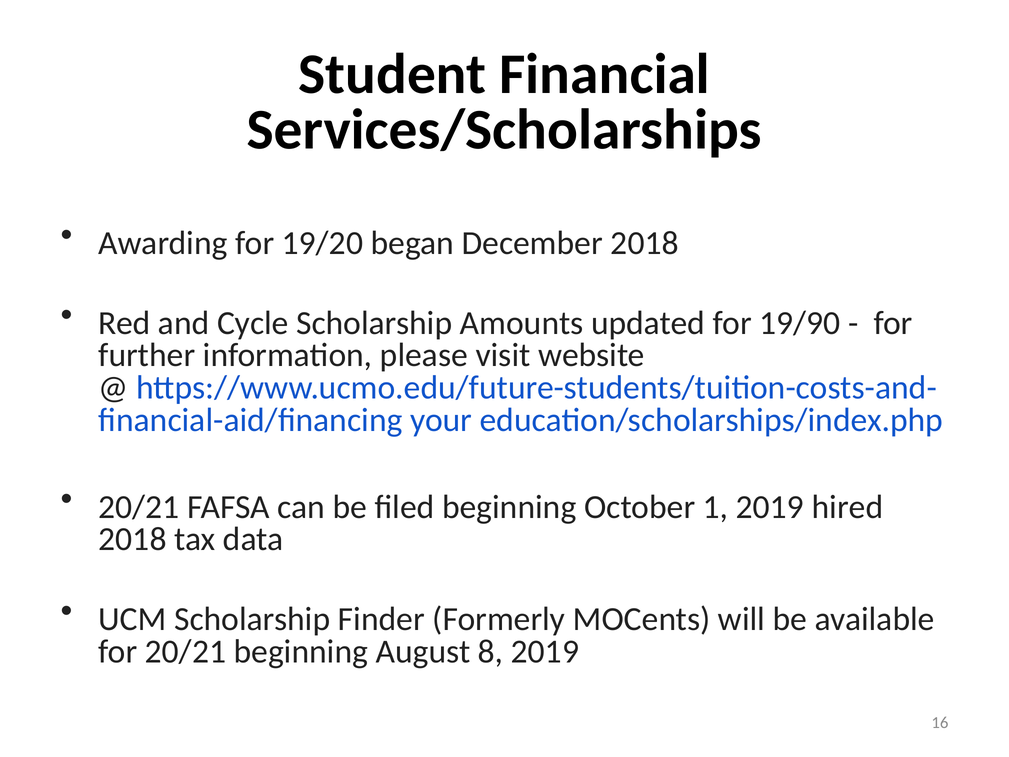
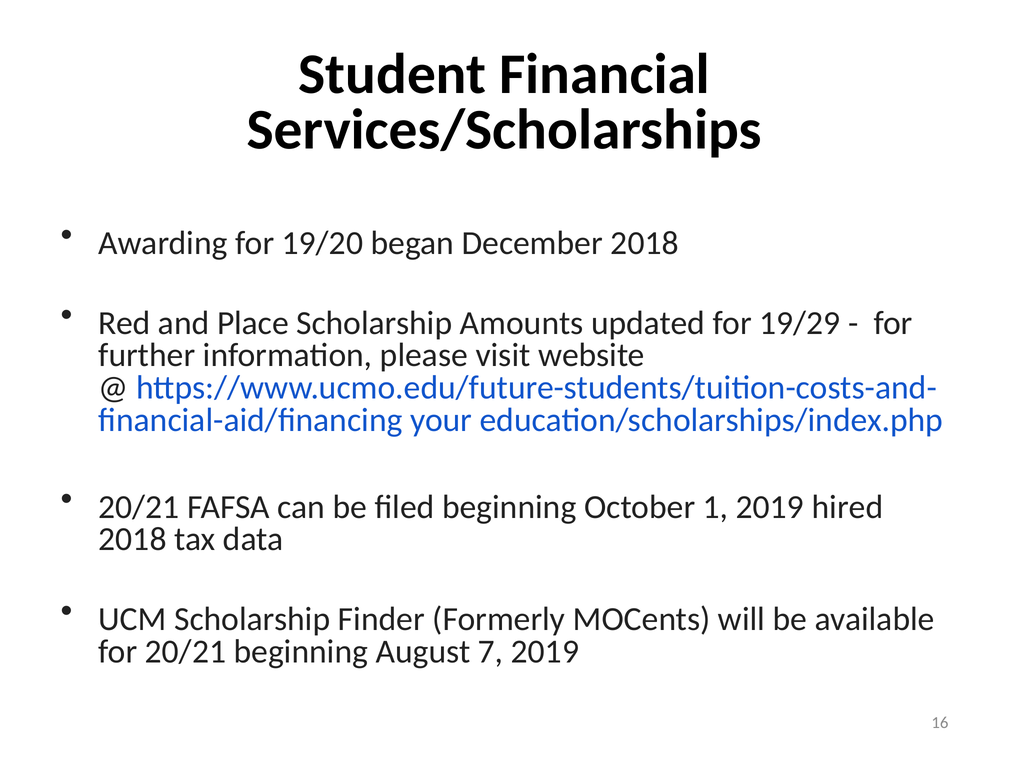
Cycle: Cycle -> Place (253, 323)
19/90: 19/90 -> 19/29 (800, 323)
8: 8 -> 7 (491, 651)
